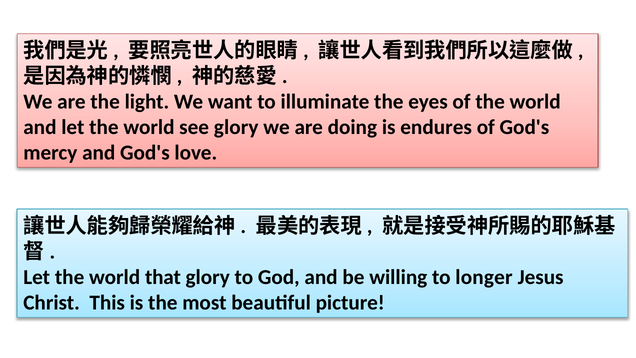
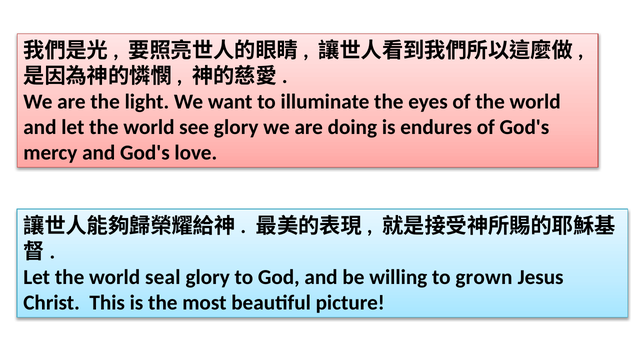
that: that -> seal (163, 277)
longer: longer -> grown (484, 277)
